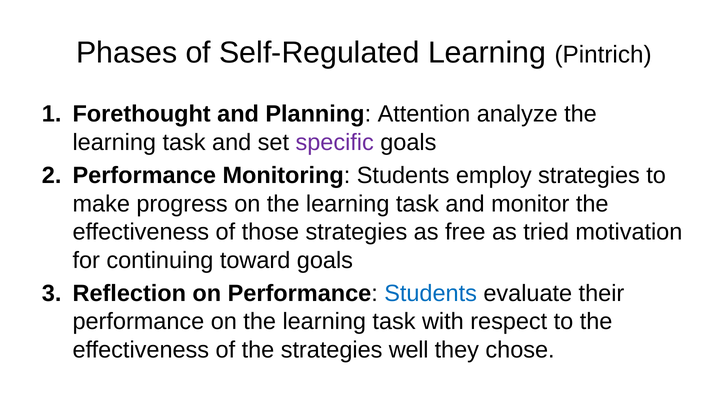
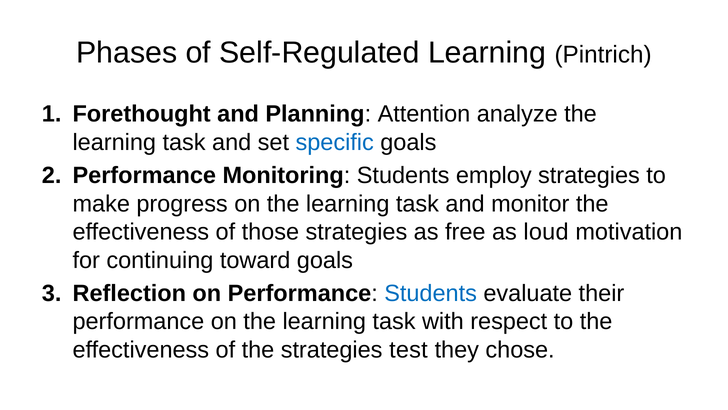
specific colour: purple -> blue (335, 142)
tried: tried -> loud (546, 232)
well: well -> test (408, 350)
